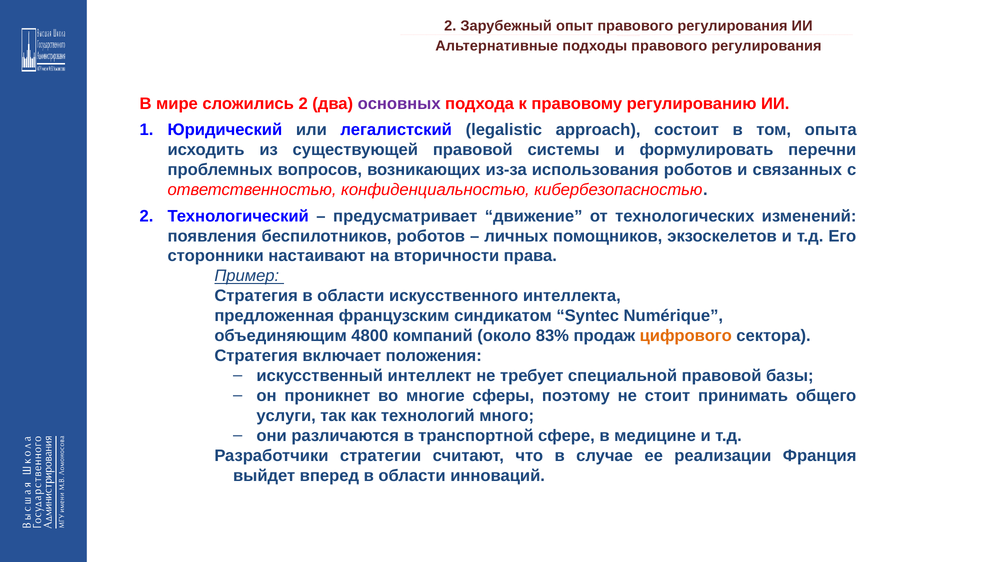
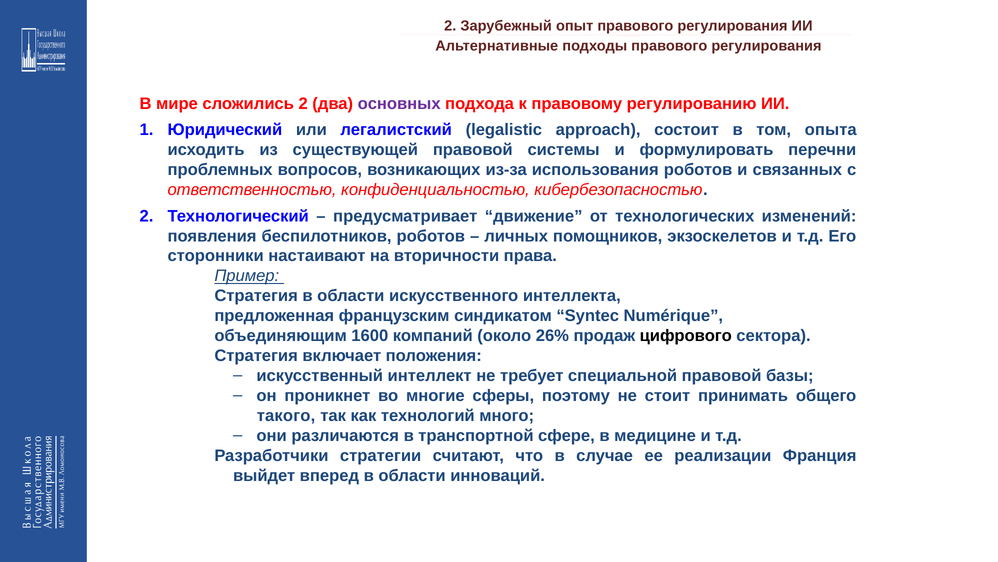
4800: 4800 -> 1600 (370, 336)
83%: 83% -> 26% (552, 336)
цифрового colour: orange -> black (686, 336)
услуги: услуги -> такого (286, 415)
